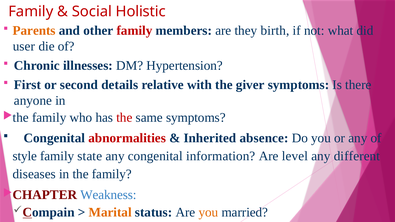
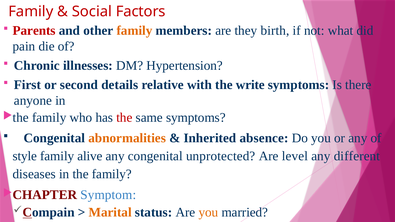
Holistic: Holistic -> Factors (141, 11)
Parents colour: orange -> red (34, 31)
family colour: red -> orange (134, 31)
user: user -> pain (24, 46)
giver: giver -> write (250, 85)
abnormalities colour: red -> orange (127, 138)
state: state -> alive (90, 156)
information: information -> unprotected (221, 156)
Weakness: Weakness -> Symptom (108, 195)
